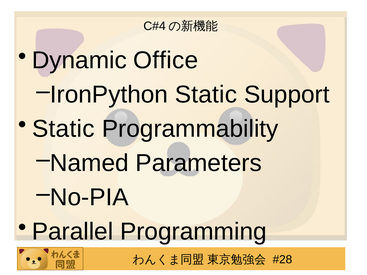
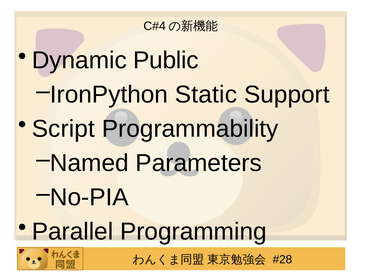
Office: Office -> Public (166, 60)
Static: Static -> Script (63, 129)
